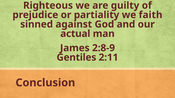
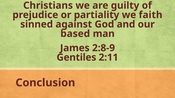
Righteous: Righteous -> Christians (48, 5)
actual: actual -> based (75, 34)
